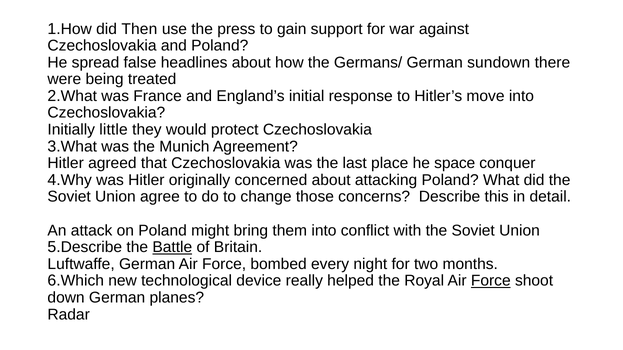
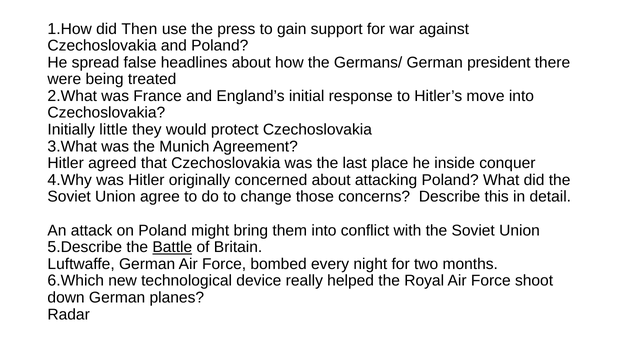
sundown: sundown -> president (499, 63)
space: space -> inside (455, 163)
Force underline: present -> none (491, 281)
